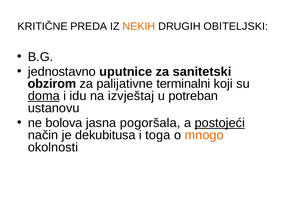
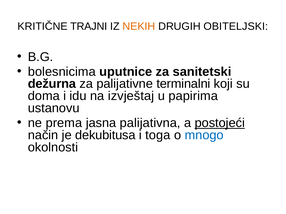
PREDA: PREDA -> TRAJNI (89, 26)
jednostavno: jednostavno -> bolesnicima (62, 72)
obzirom: obzirom -> dežurna (52, 84)
doma underline: present -> none (44, 96)
potreban: potreban -> papirima (193, 96)
bolova: bolova -> prema (64, 123)
pogoršala: pogoršala -> palijativna (150, 123)
mnogo colour: orange -> blue (204, 135)
